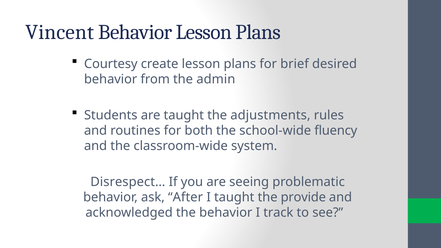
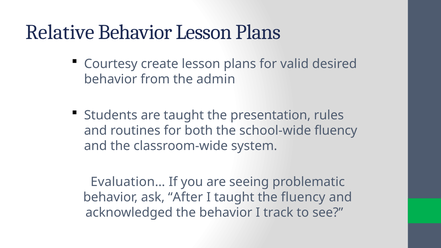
Vincent: Vincent -> Relative (60, 32)
brief: brief -> valid (295, 64)
adjustments: adjustments -> presentation (271, 115)
Disrespect…: Disrespect… -> Evaluation… (128, 182)
the provide: provide -> fluency (303, 197)
